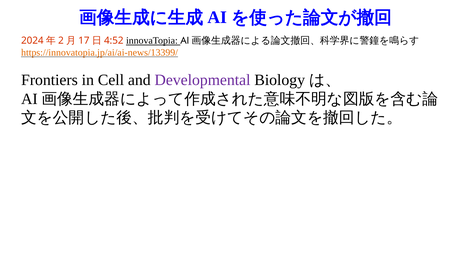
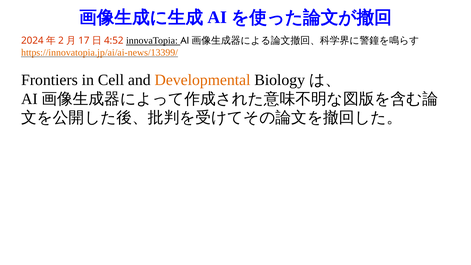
Developmental colour: purple -> orange (203, 80)
